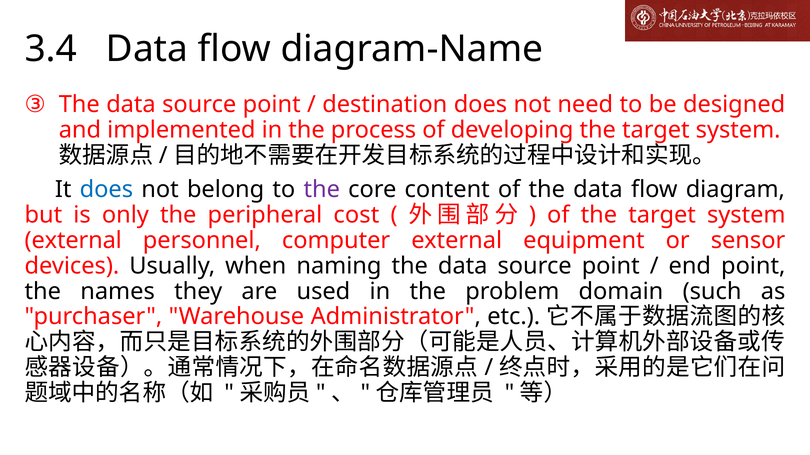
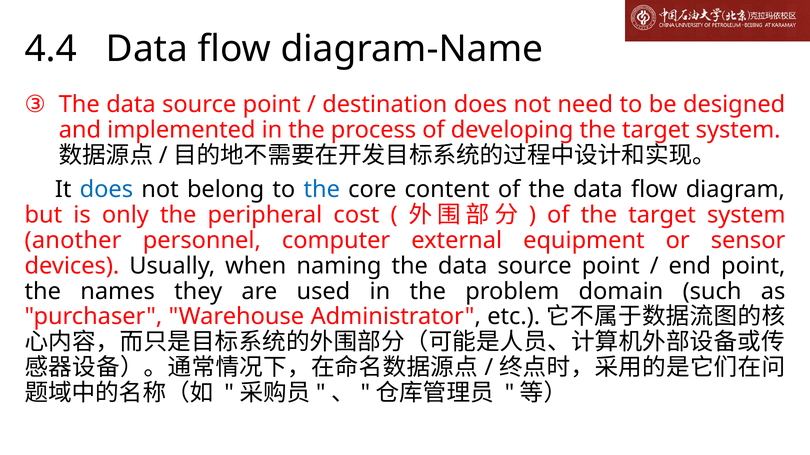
3.4: 3.4 -> 4.4 (51, 49)
the colour: purple -> blue (322, 190)
external: external -> another (73, 241)
